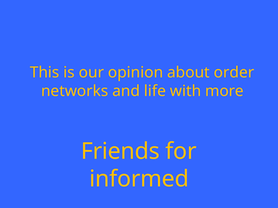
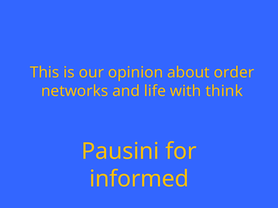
more: more -> think (224, 91)
Friends: Friends -> Pausini (120, 152)
